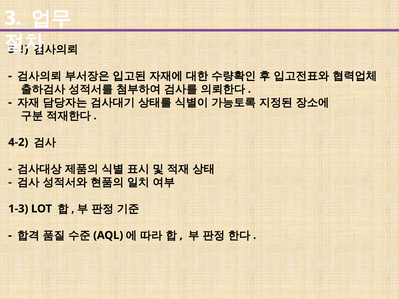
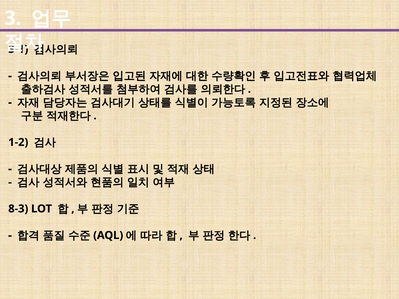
4-2: 4-2 -> 1-2 (18, 142)
1-3: 1-3 -> 8-3 (18, 209)
